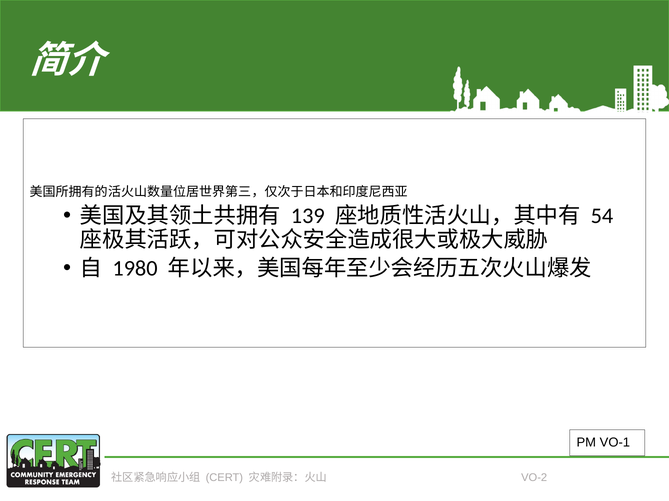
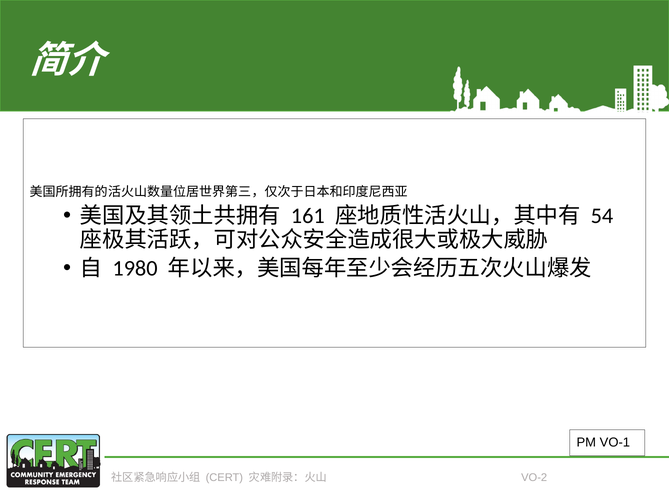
139: 139 -> 161 (308, 216)
